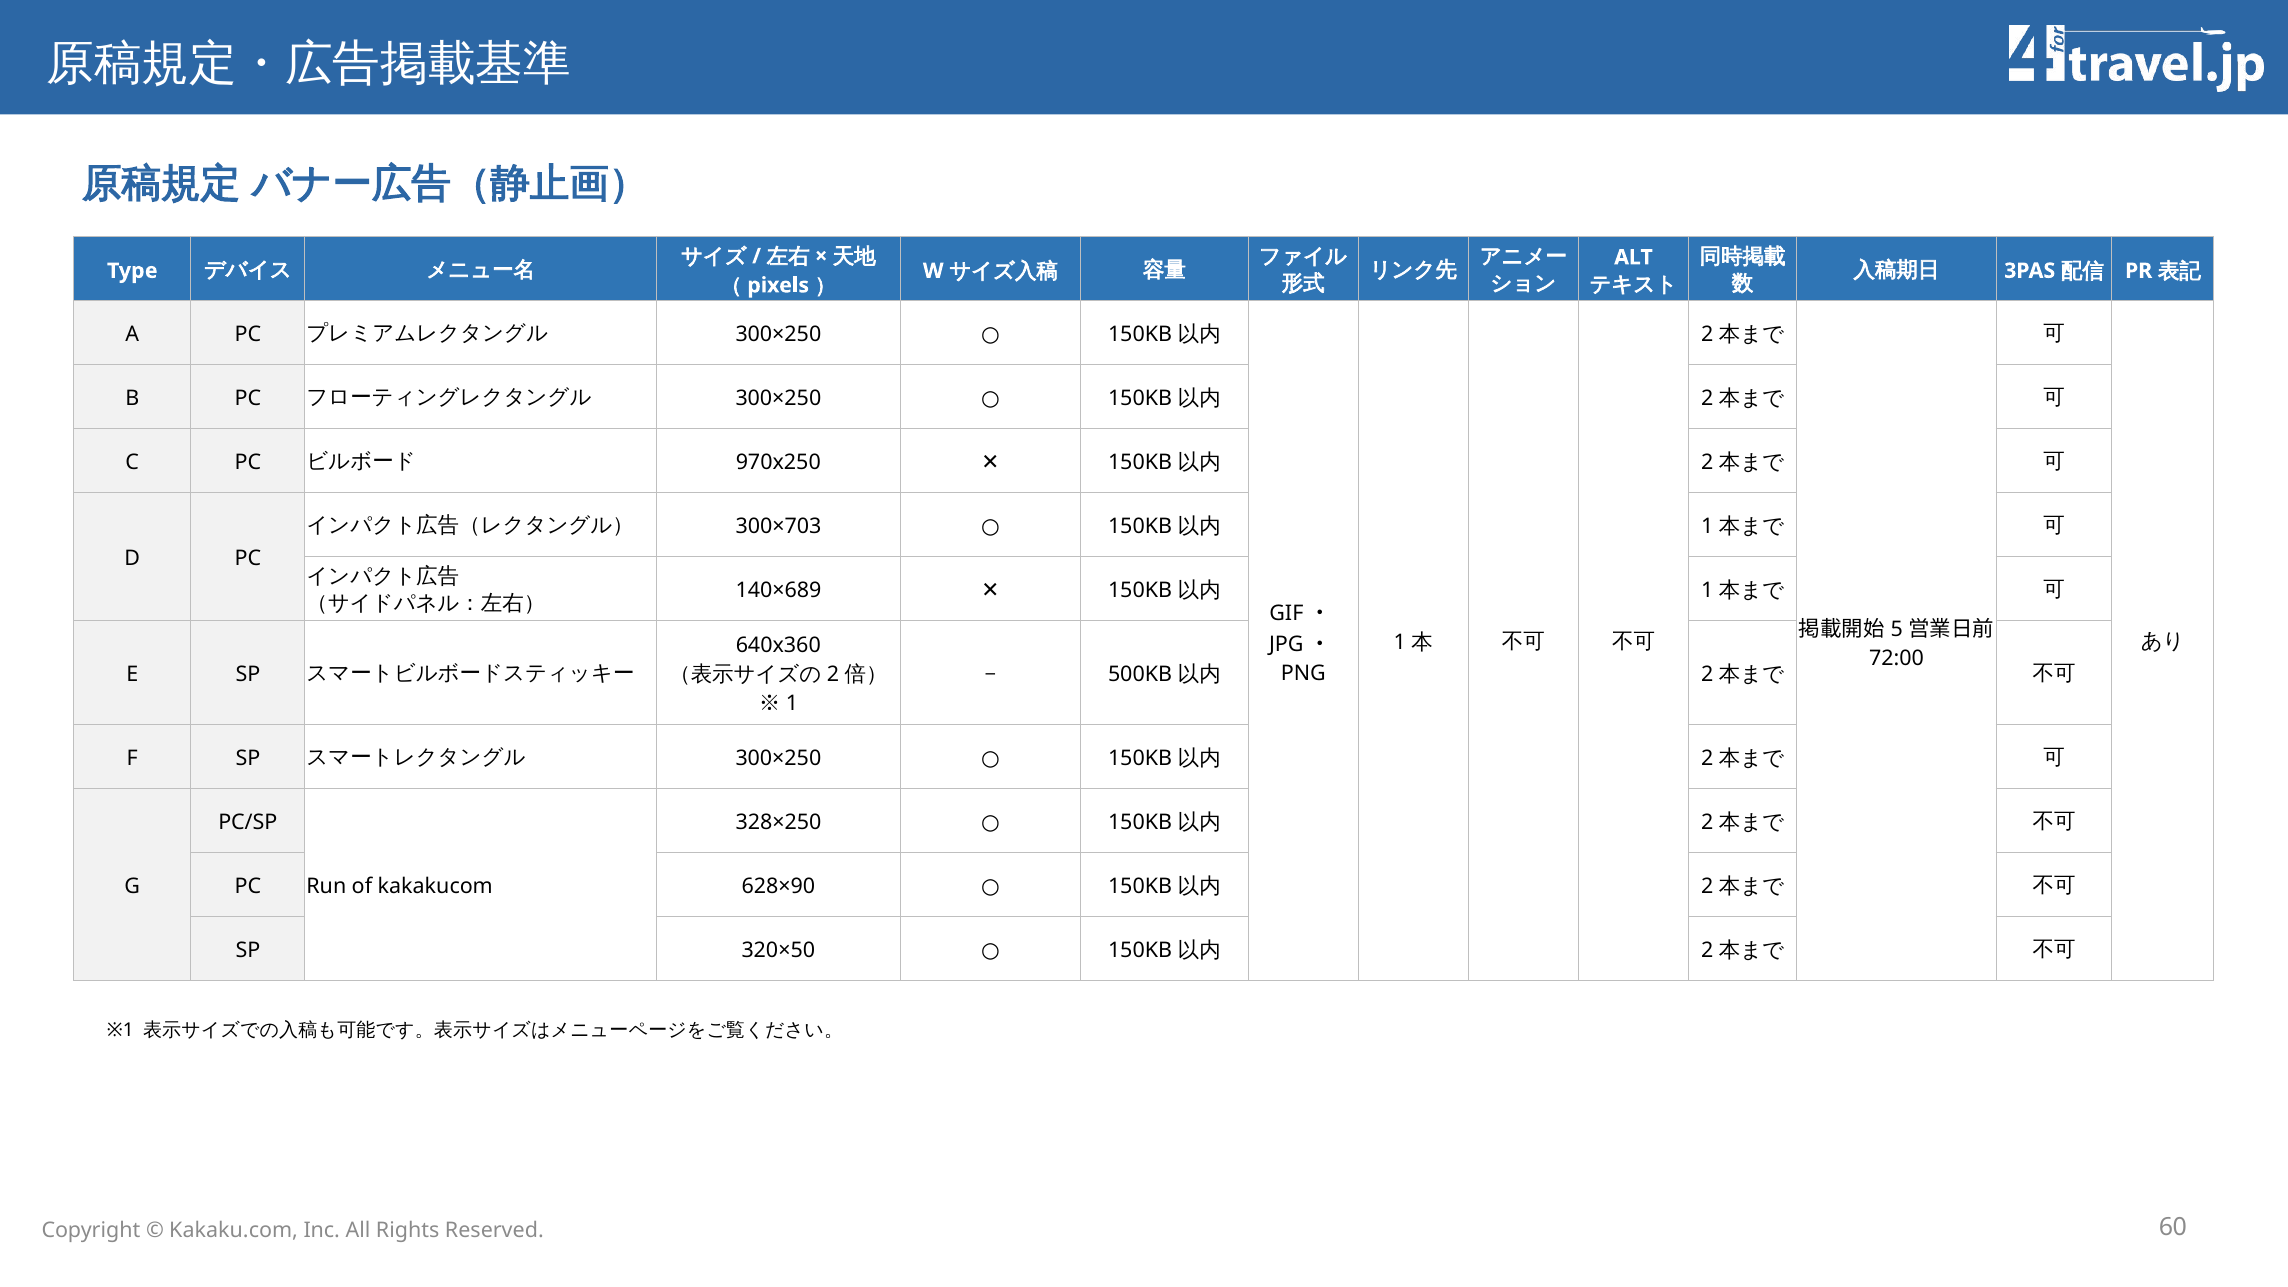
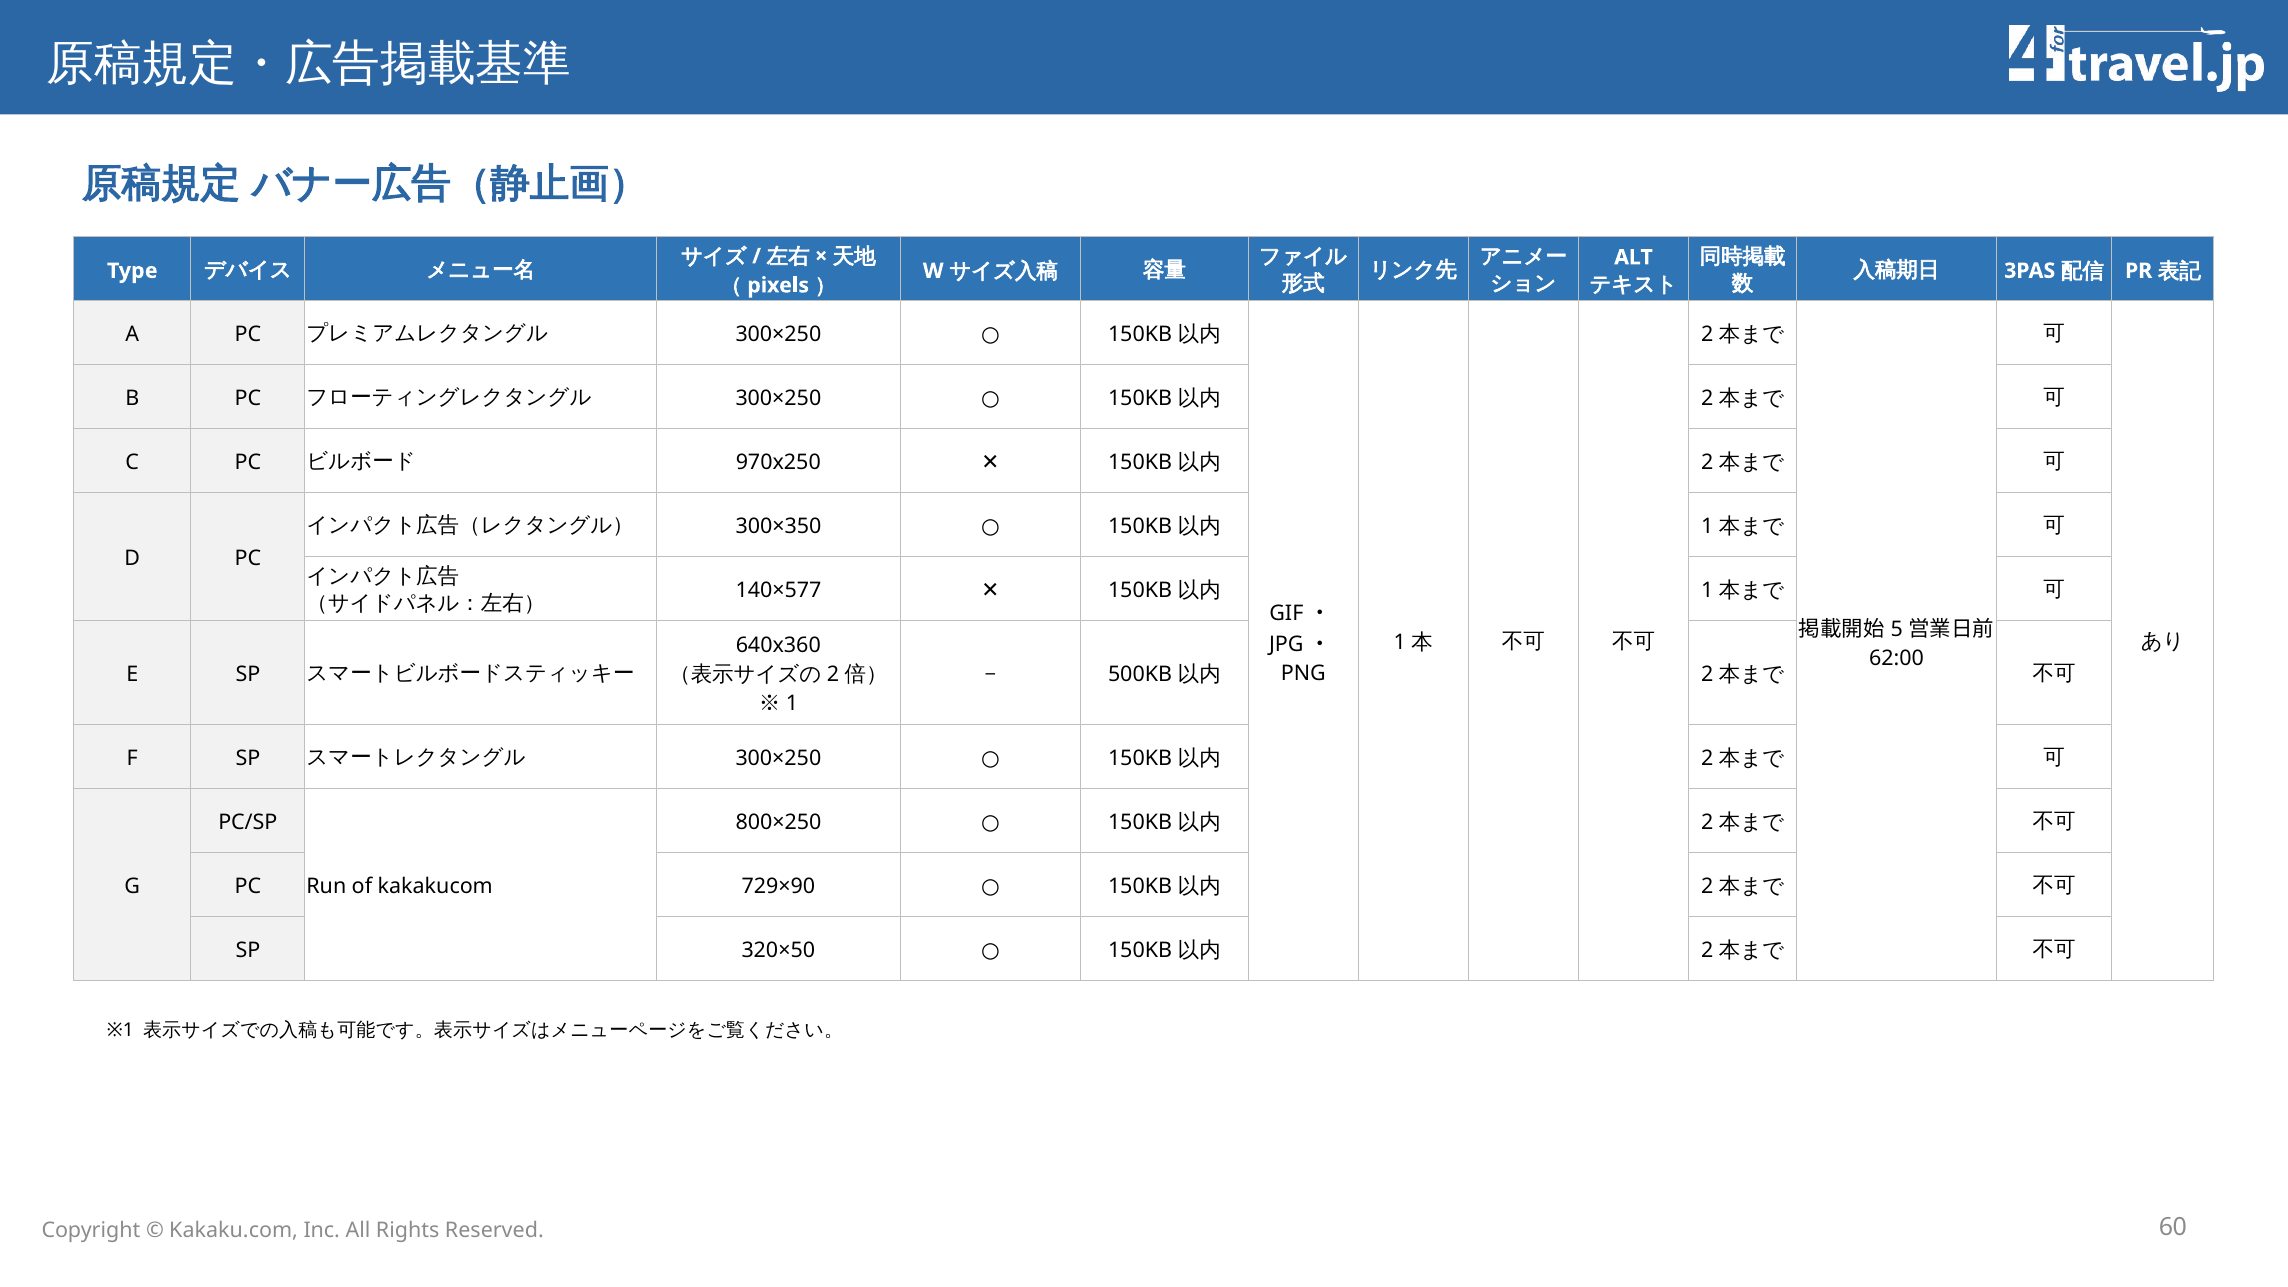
300×703: 300×703 -> 300×350 (778, 527)
140×689: 140×689 -> 140×577 (778, 591)
72:00: 72:00 -> 62:00 (1896, 658)
328×250: 328×250 -> 800×250 (778, 823)
628×90: 628×90 -> 729×90 (778, 887)
